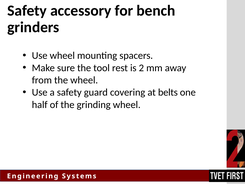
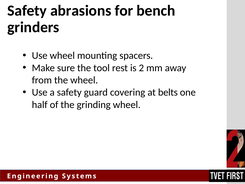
accessory: accessory -> abrasions (81, 11)
